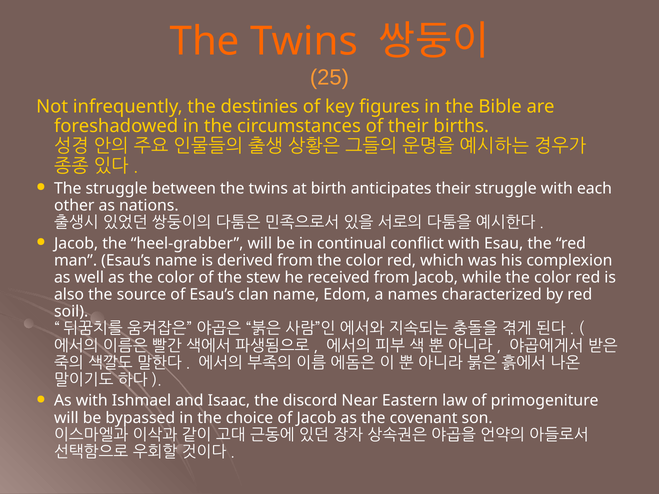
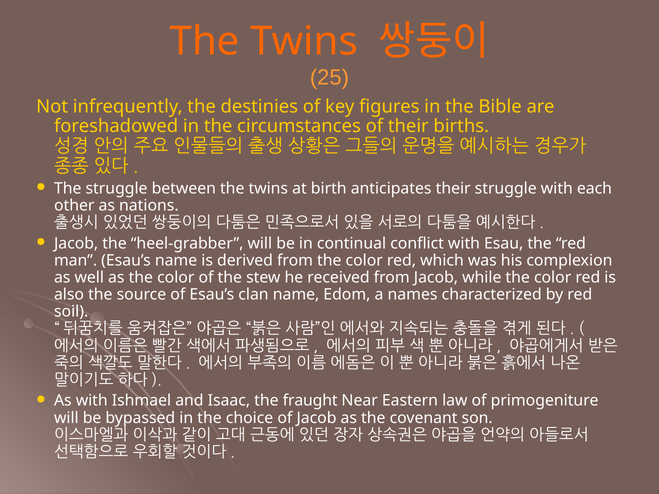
discord: discord -> fraught (310, 401)
